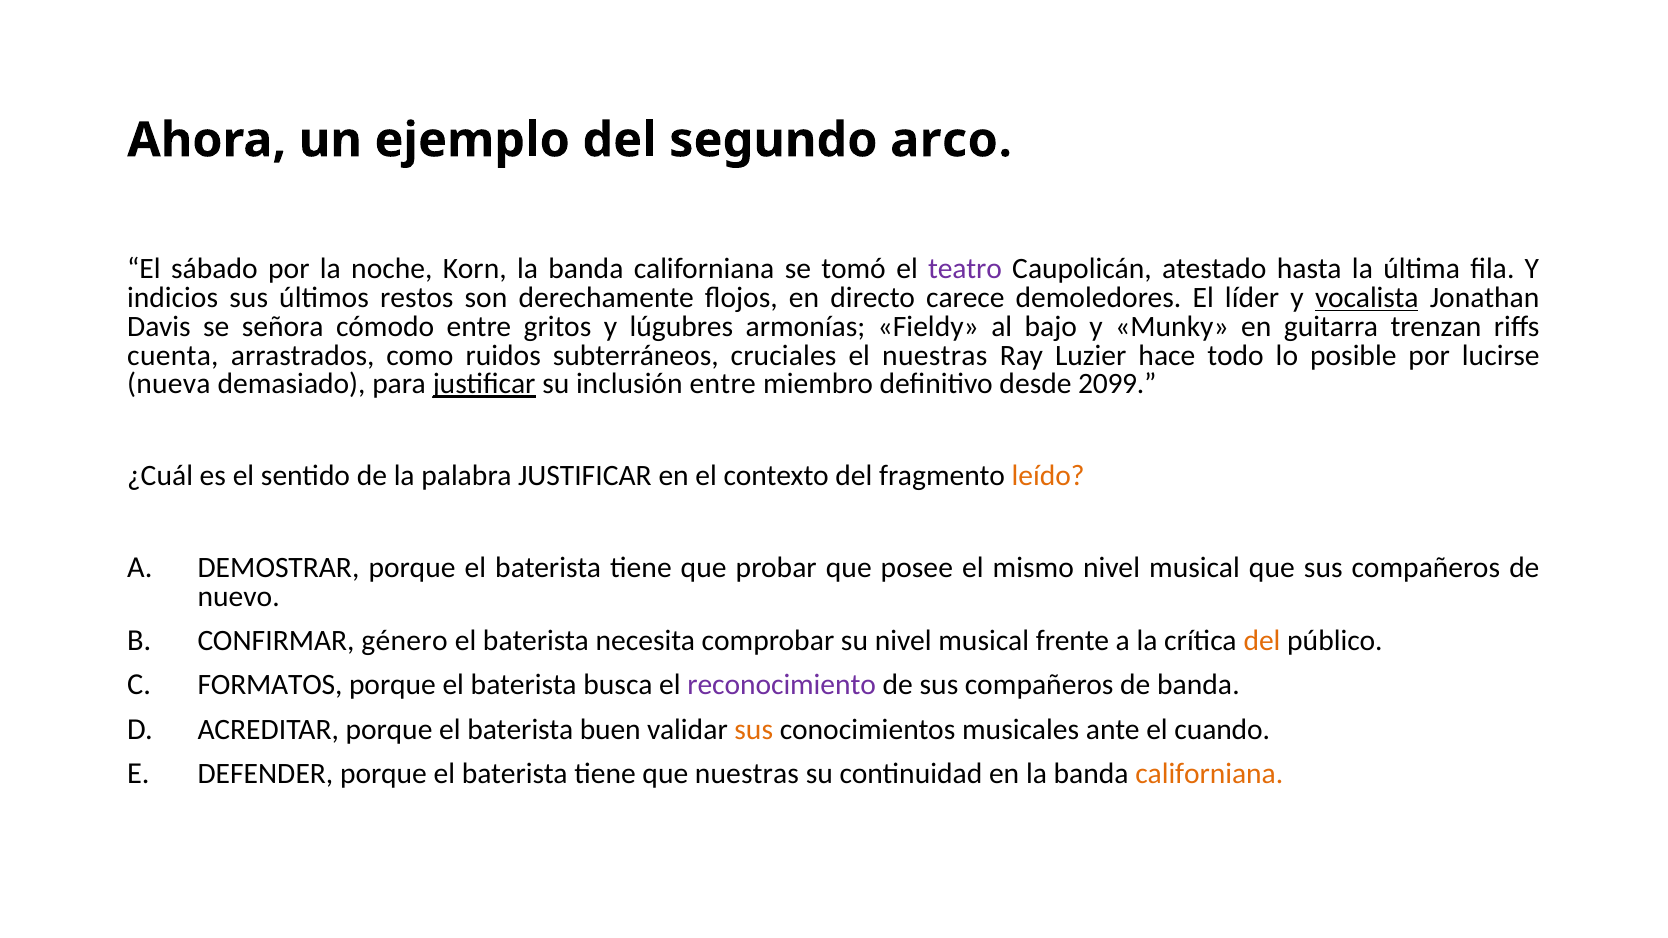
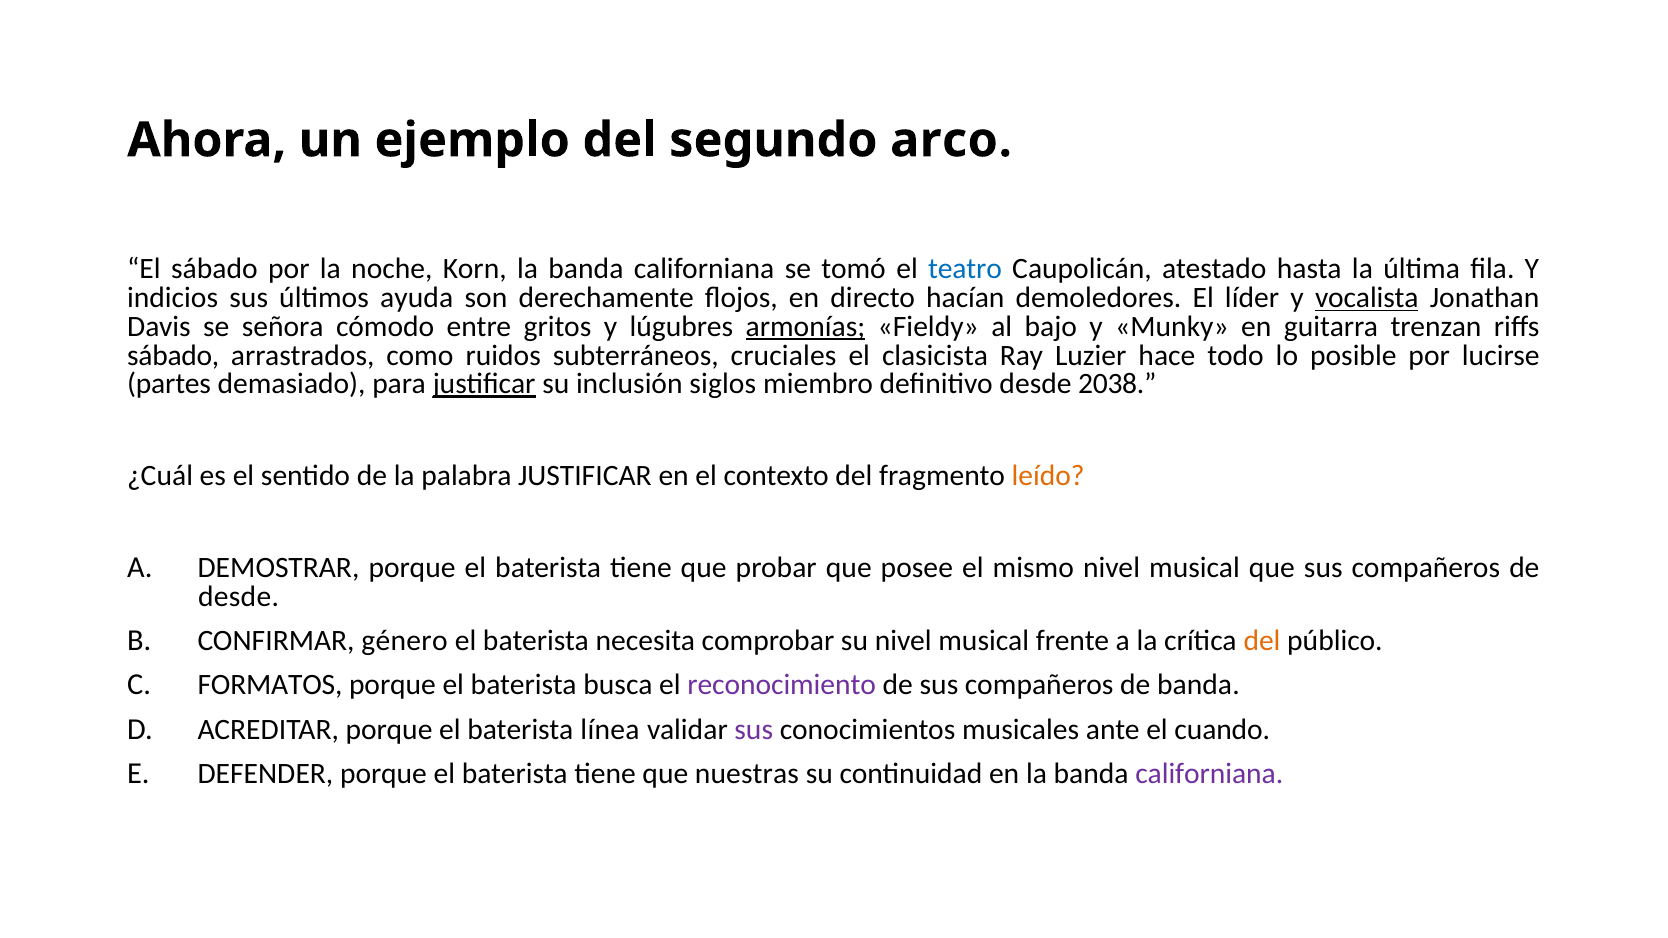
teatro colour: purple -> blue (965, 269)
restos: restos -> ayuda (417, 298)
carece: carece -> hacían (965, 298)
armonías underline: none -> present (805, 327)
cuenta: cuenta -> sábado (173, 355)
el nuestras: nuestras -> clasicista (935, 355)
nueva: nueva -> partes (169, 384)
inclusión entre: entre -> siglos (723, 384)
2099: 2099 -> 2038 (1117, 384)
nuevo: nuevo -> desde (239, 597)
buen: buen -> línea (610, 730)
sus colour: orange -> purple (754, 730)
californiana colour: orange -> purple (1209, 774)
